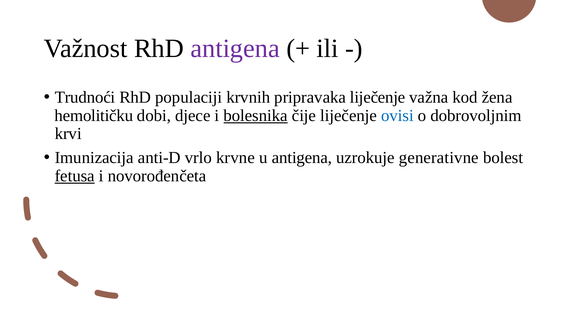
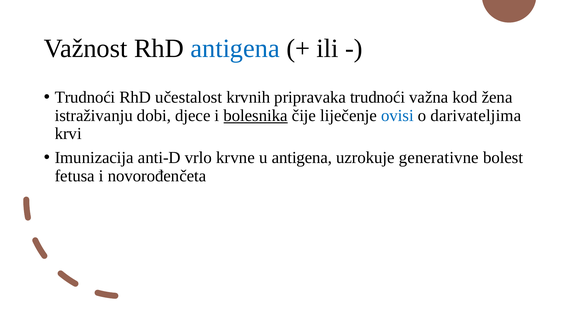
antigena colour: purple -> blue (235, 48)
populaciji: populaciji -> učestalost (189, 97)
pripravaka liječenje: liječenje -> trudnoći (378, 97)
hemolitičku: hemolitičku -> istraživanju (94, 115)
dobrovoljnim: dobrovoljnim -> darivateljima (476, 115)
fetusa underline: present -> none (75, 176)
